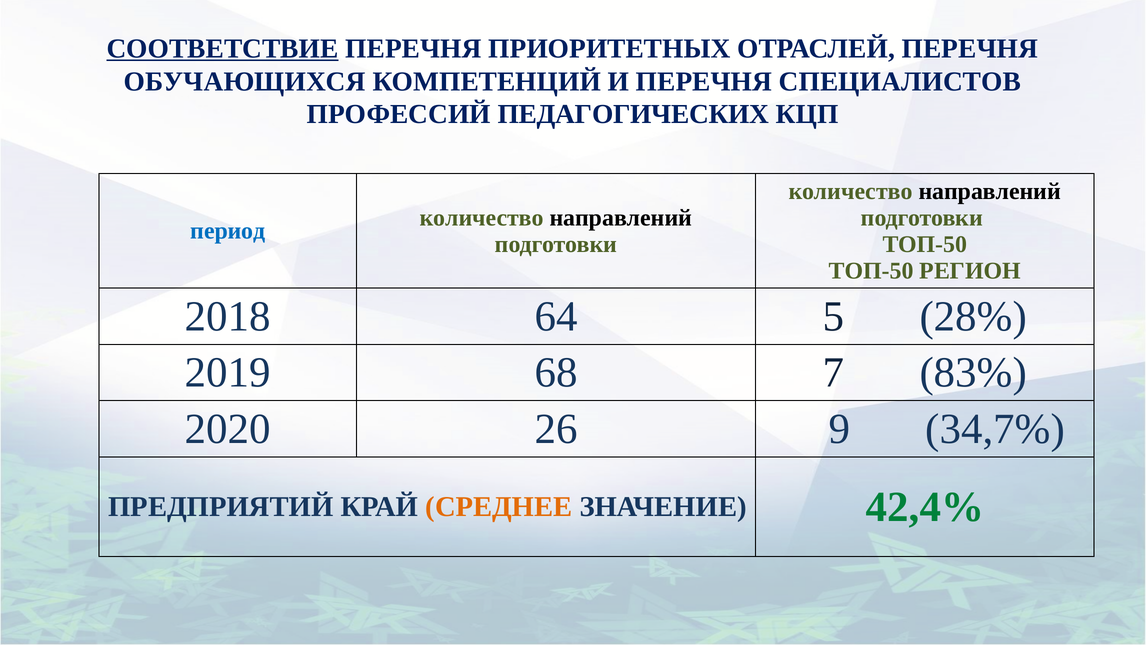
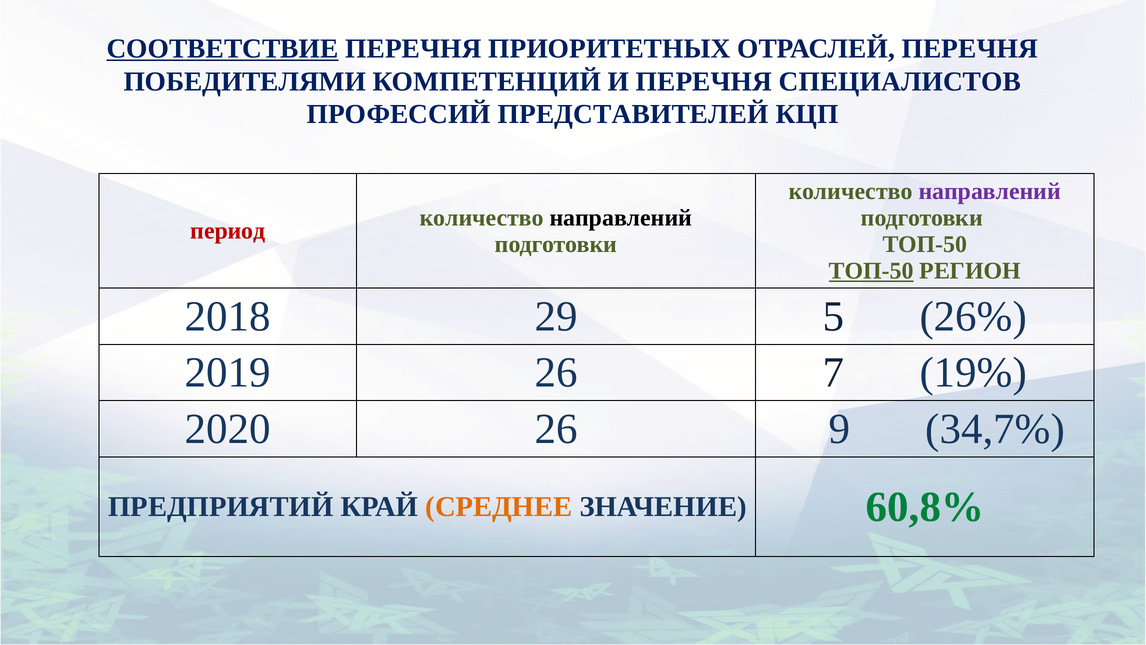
ОБУЧАЮЩИХСЯ: ОБУЧАЮЩИХСЯ -> ПОБЕДИТЕЛЯМИ (245, 81)
ПЕДАГОГИЧЕСКИХ: ПЕДАГОГИЧЕСКИХ -> ПРЕДСТАВИТЕЛЕЙ (633, 114)
направлений colour: black -> purple (990, 191)
период colour: blue -> red (228, 231)
ТОП-50 underline: none -> present (871, 271)
64: 64 -> 29 (556, 316)
28%: 28% -> 26% (973, 316)
2019 68: 68 -> 26 (556, 373)
83%: 83% -> 19% (973, 373)
42,4%: 42,4% -> 60,8% (925, 507)
